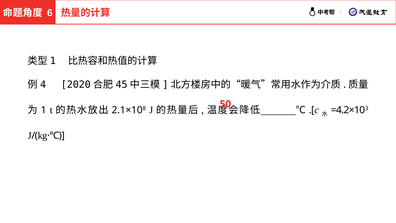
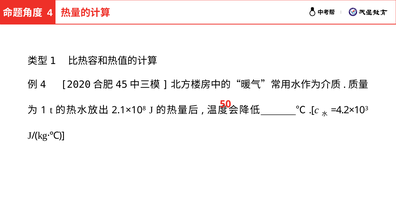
6: 6 -> 4 (50, 13)
